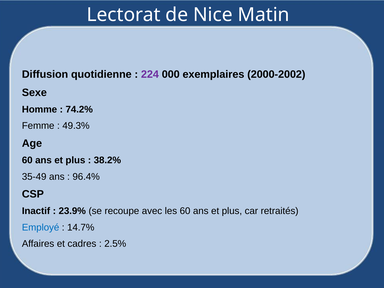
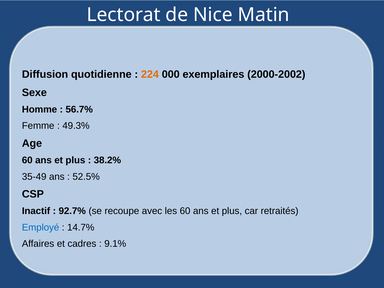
224 colour: purple -> orange (150, 74)
74.2%: 74.2% -> 56.7% (79, 109)
96.4%: 96.4% -> 52.5% (86, 177)
23.9%: 23.9% -> 92.7% (72, 211)
2.5%: 2.5% -> 9.1% (115, 244)
